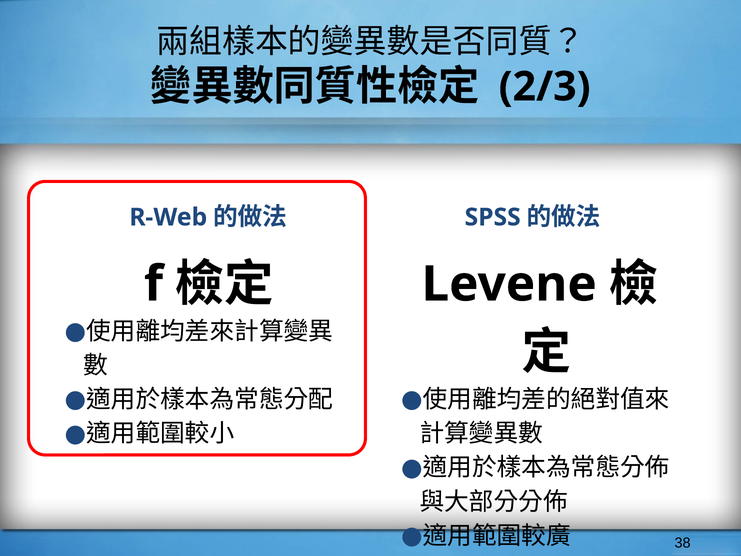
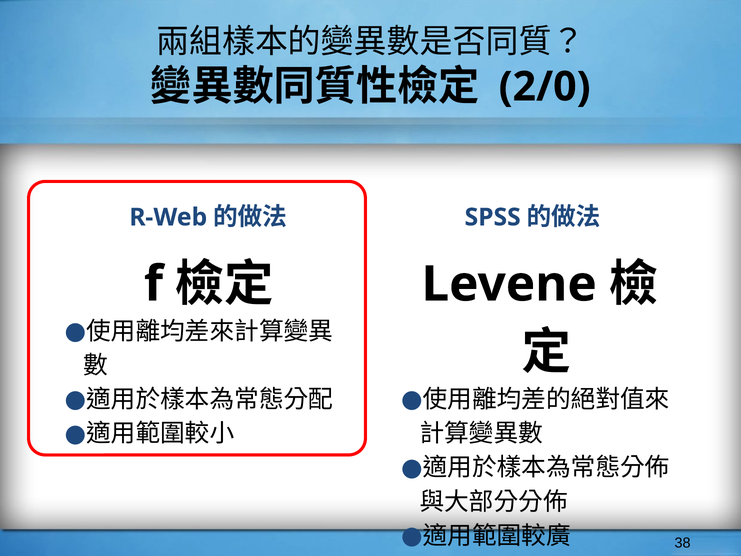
2/3: 2/3 -> 2/0 (545, 87)
